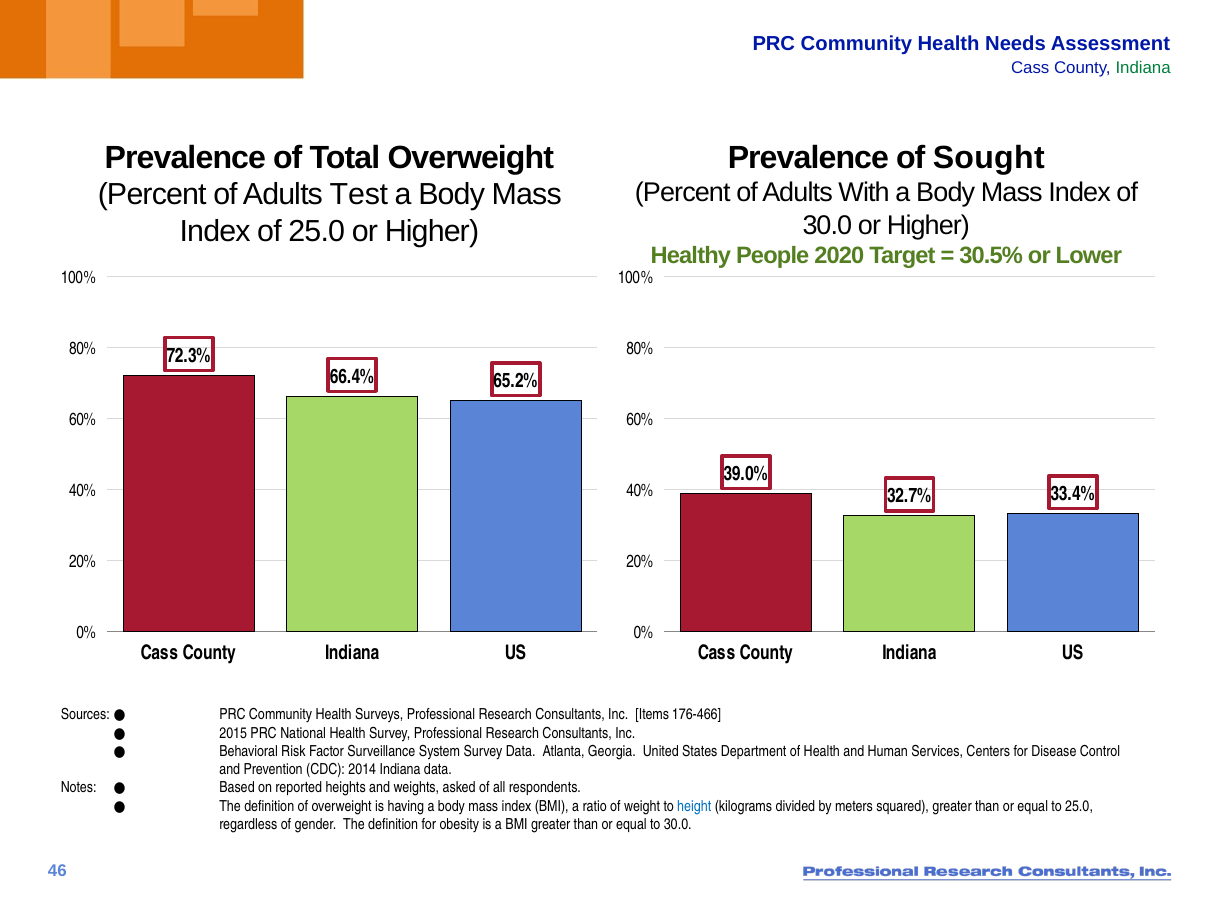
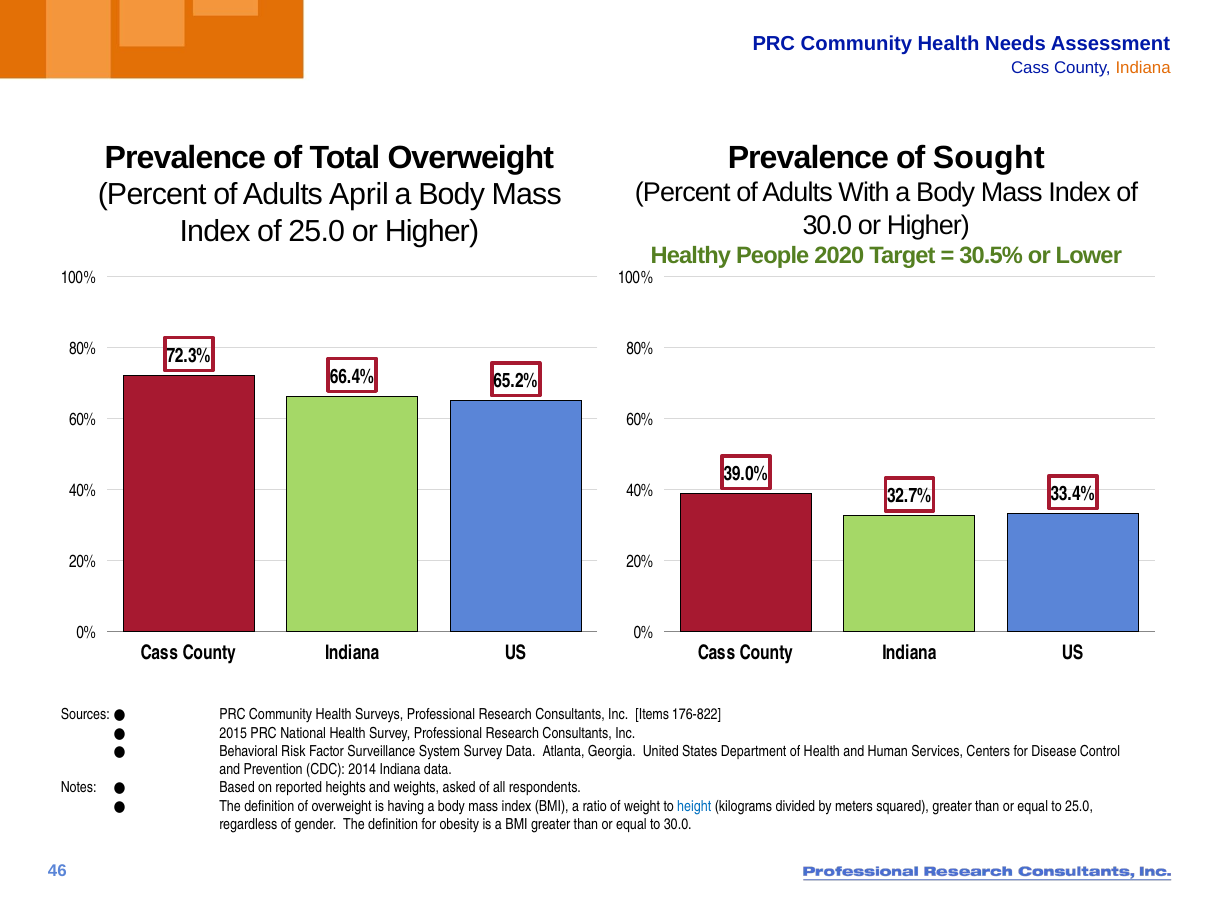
Indiana colour: green -> orange (1143, 68)
Test: Test -> April (359, 195)
176-466: 176-466 -> 176-822 (697, 715)
